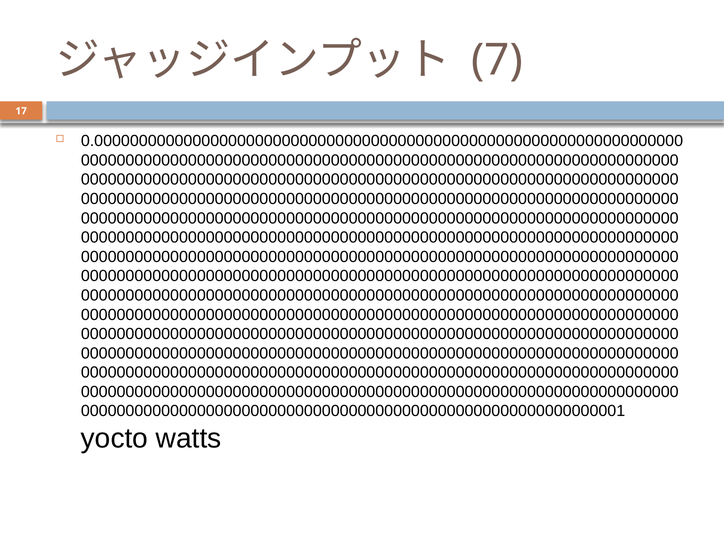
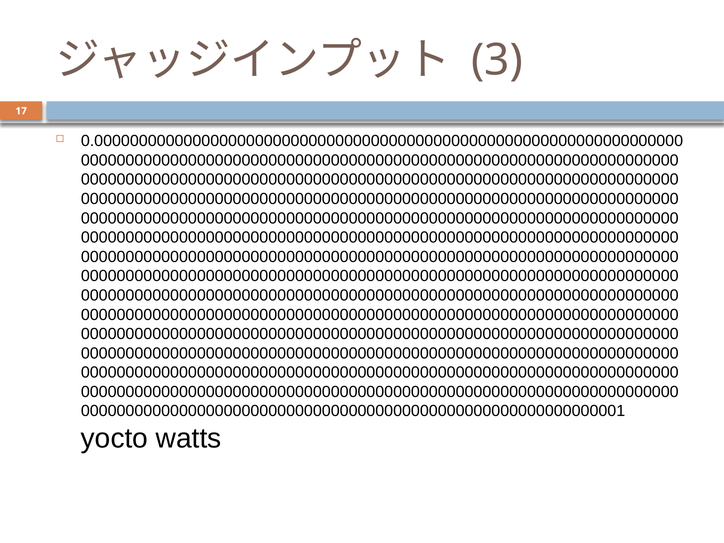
7: 7 -> 3 (497, 60)
